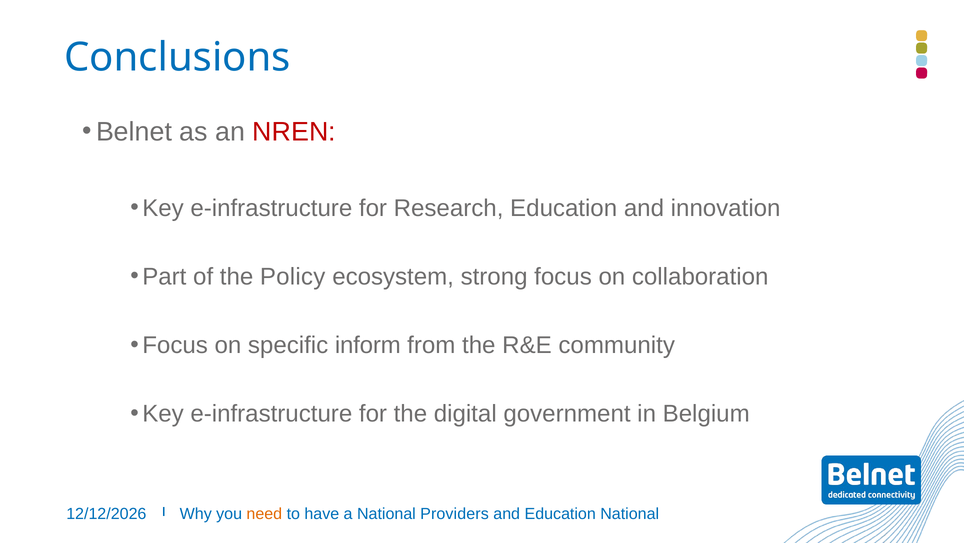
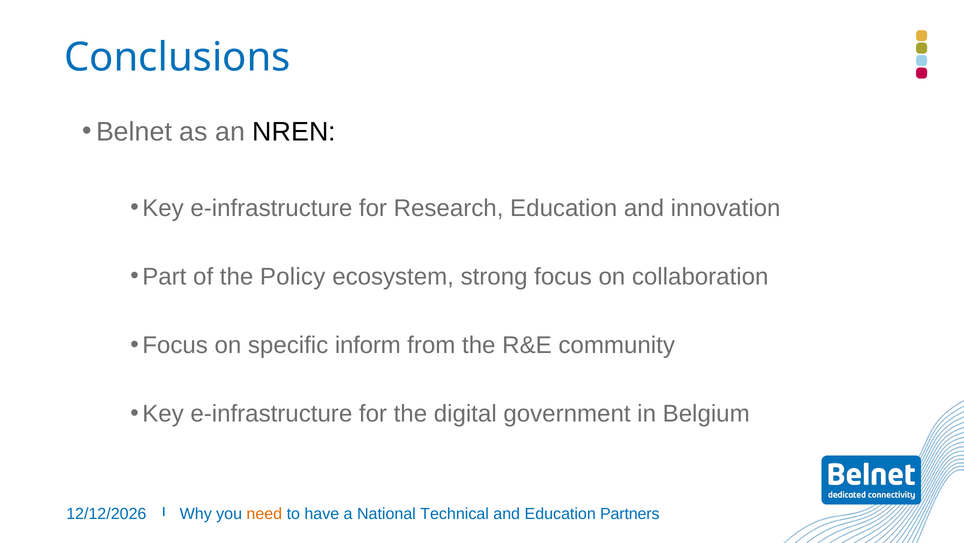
NREN colour: red -> black (294, 132)
Providers: Providers -> Technical (455, 513)
Education National: National -> Partners (630, 513)
